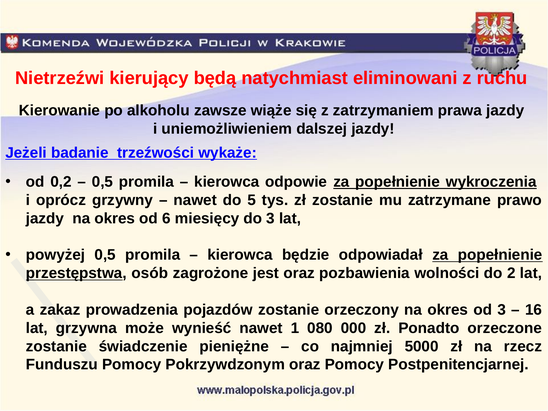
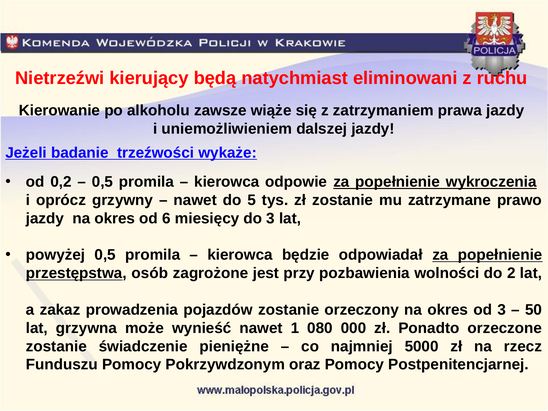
jest oraz: oraz -> przy (299, 273)
16: 16 -> 50 (534, 310)
